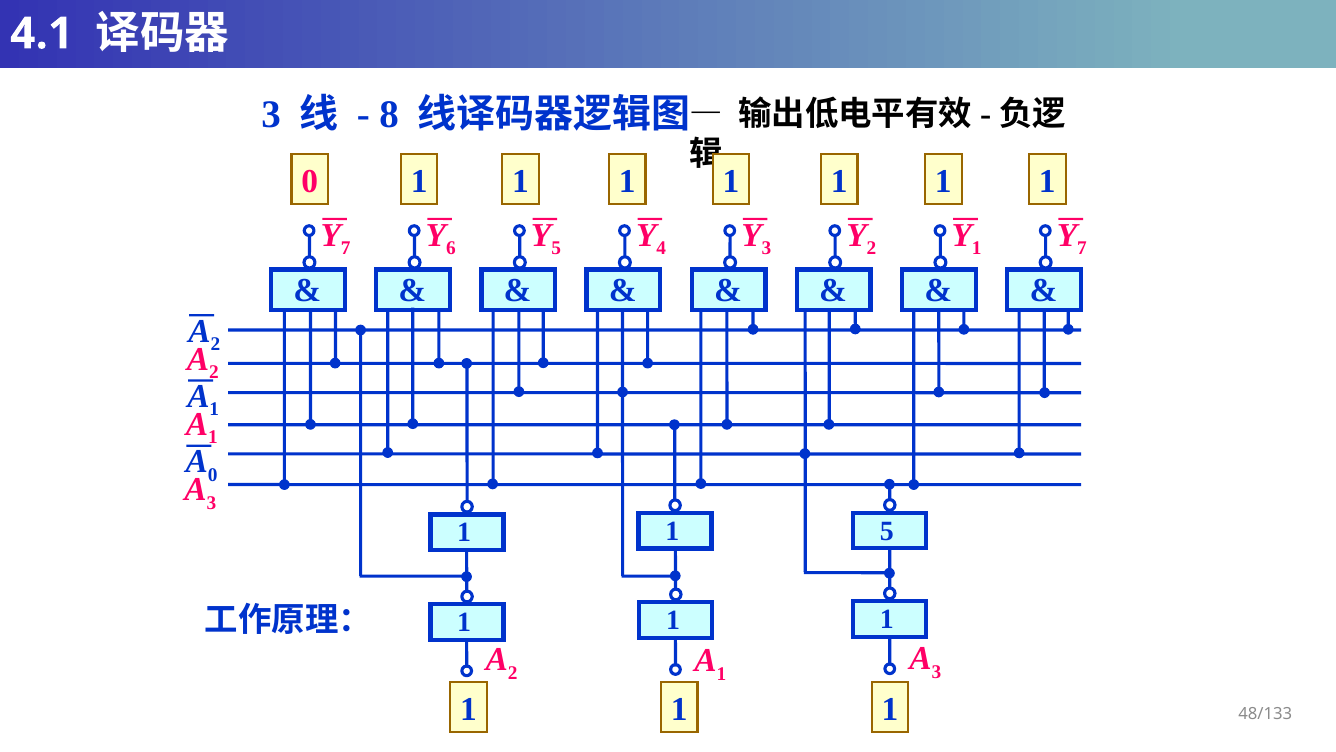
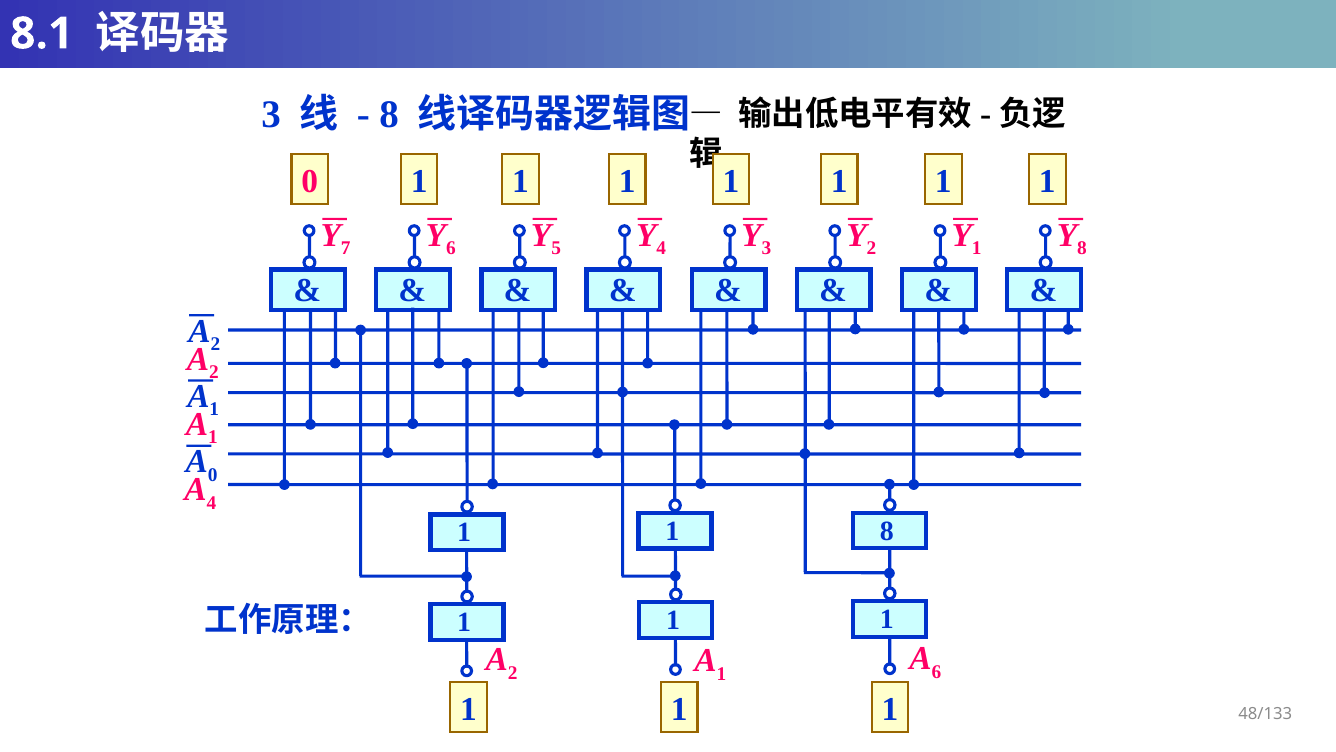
4.1: 4.1 -> 8.1 (42, 34)
7: 7 -> 8 (1082, 248)
3: 3 -> 4 (211, 502)
1 5: 5 -> 8 (887, 531)
3: 3 -> 6 (936, 671)
